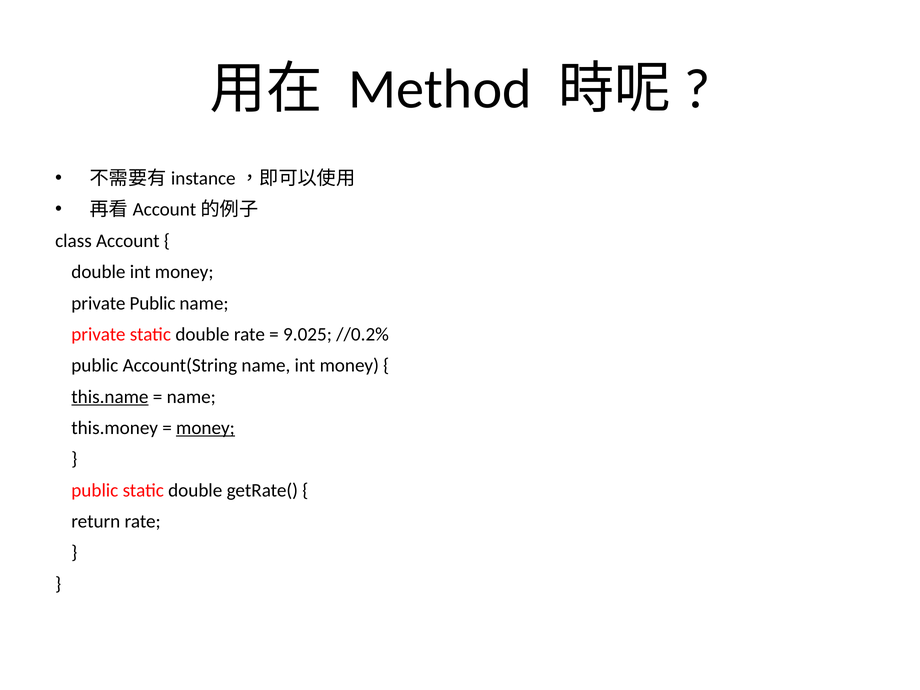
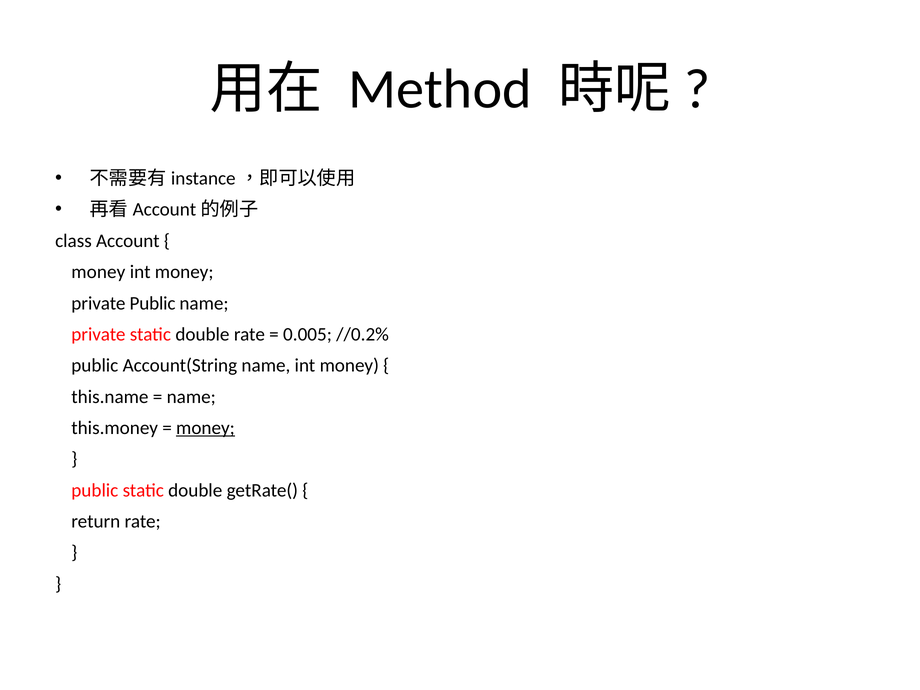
double: double -> money (98, 272)
9.025: 9.025 -> 0.005 (308, 334)
this.name underline: present -> none (110, 397)
